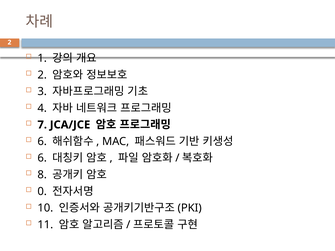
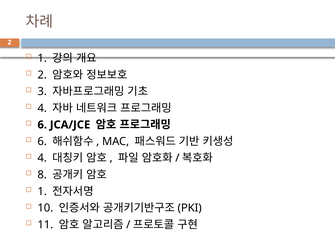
7: 7 -> 6 (42, 125)
6: 6 -> 4 (42, 158)
0: 0 -> 1 (42, 192)
